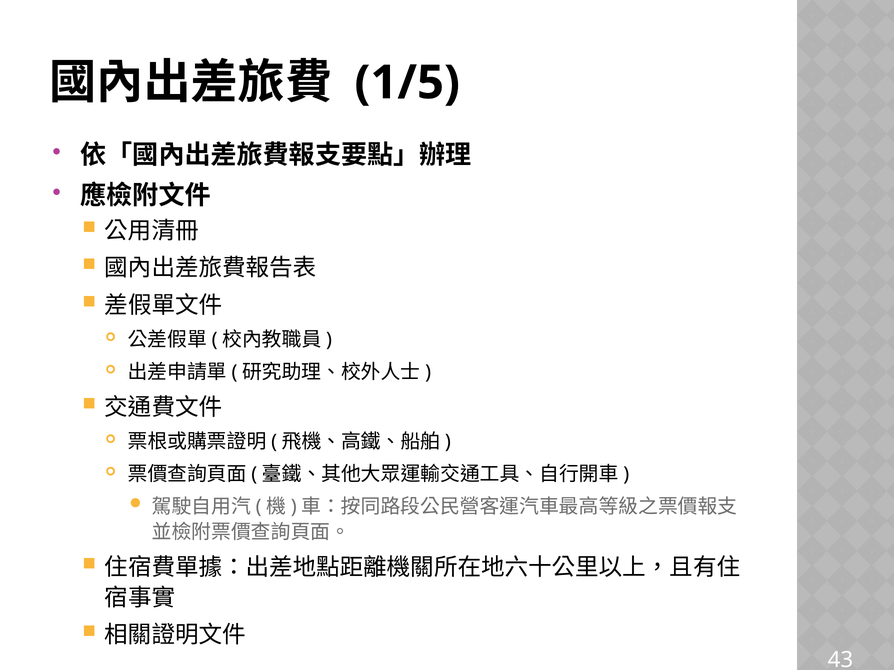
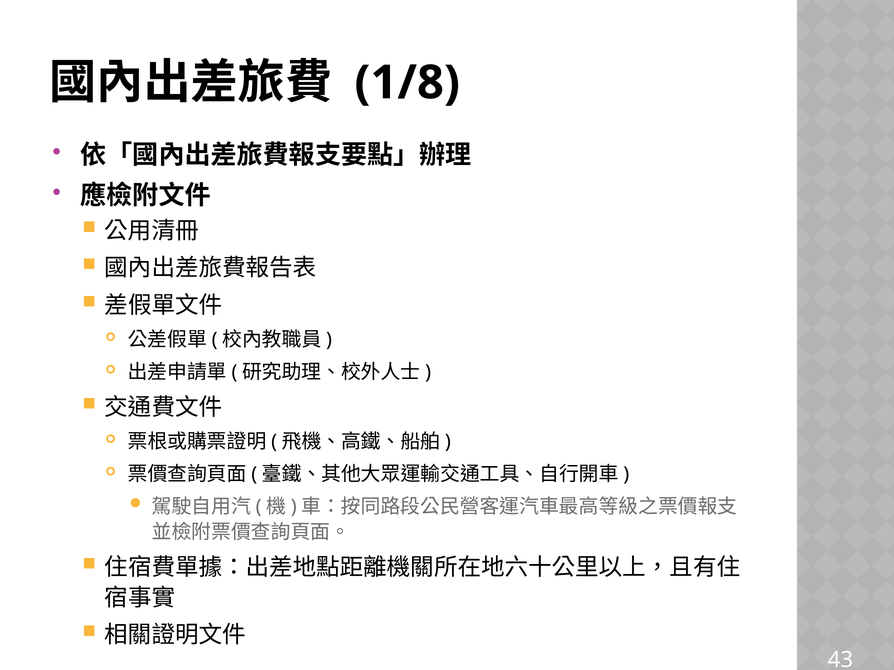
1/5: 1/5 -> 1/8 (407, 83)
